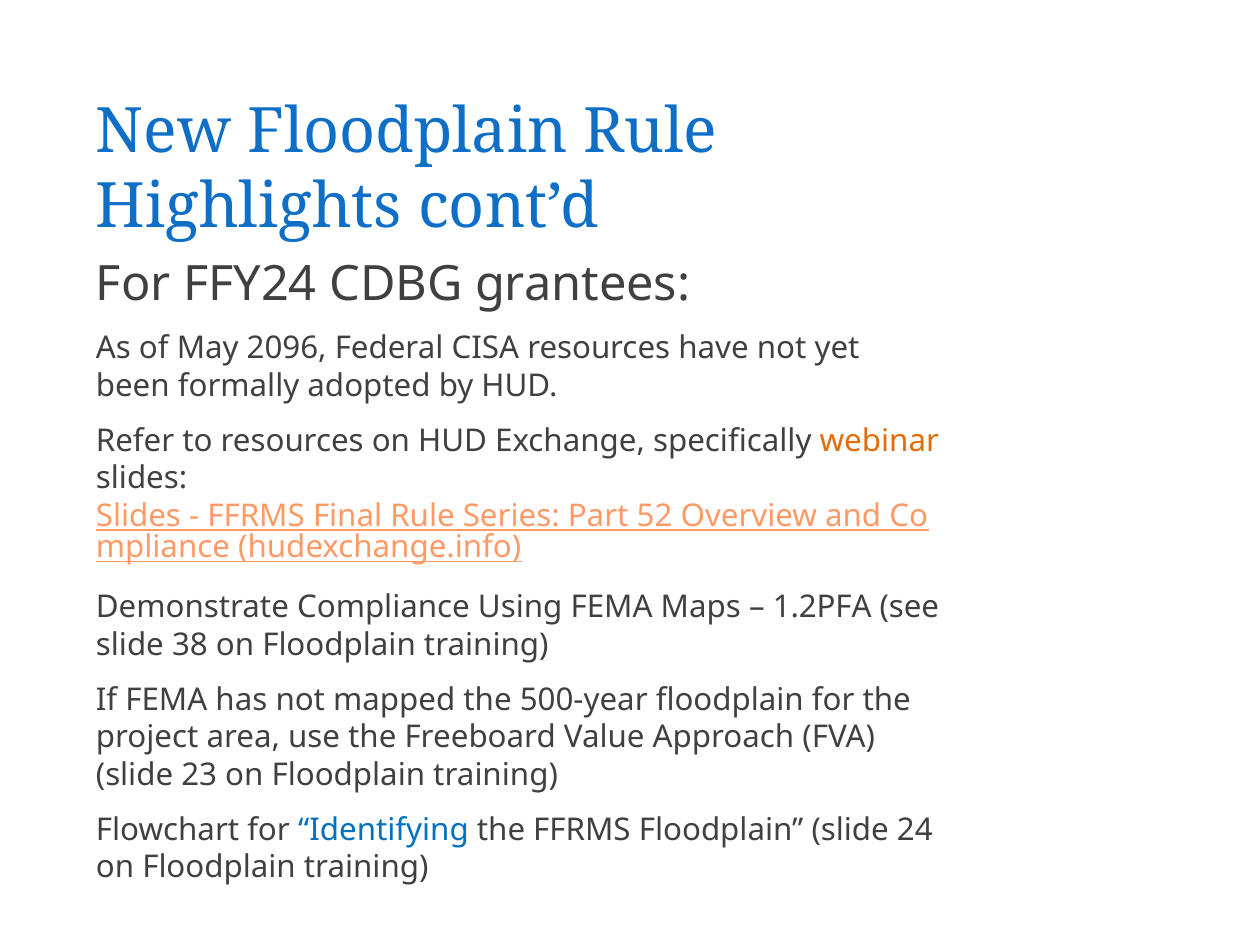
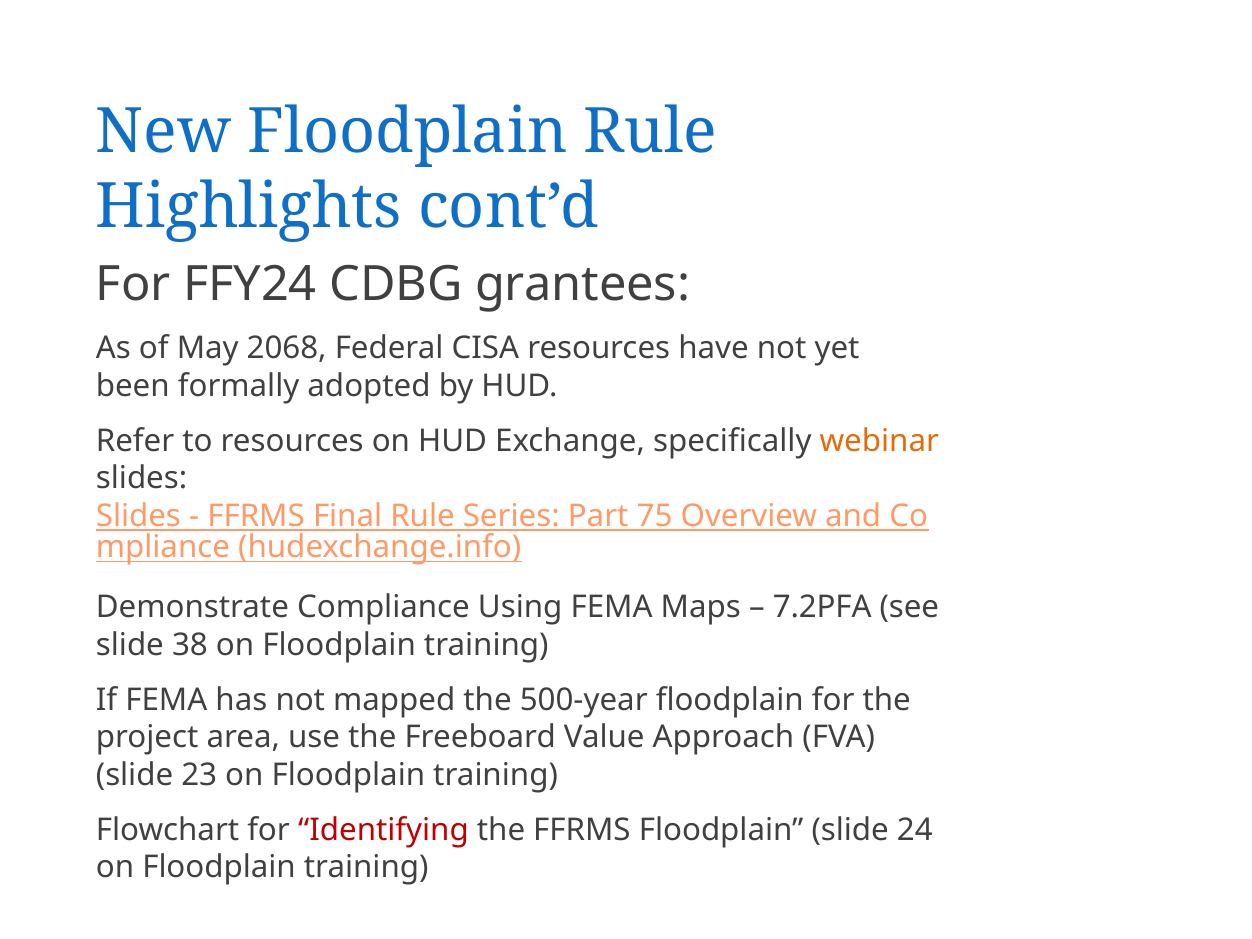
2096: 2096 -> 2068 (287, 348)
52: 52 -> 75 (655, 516)
1.2PFA: 1.2PFA -> 7.2PFA (822, 607)
Identifying colour: blue -> red (383, 830)
